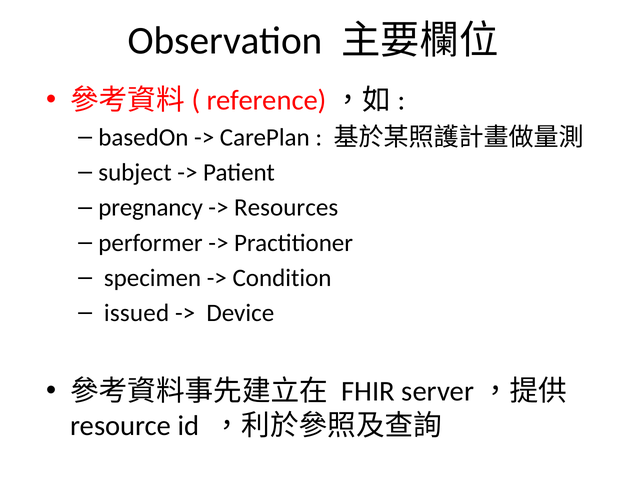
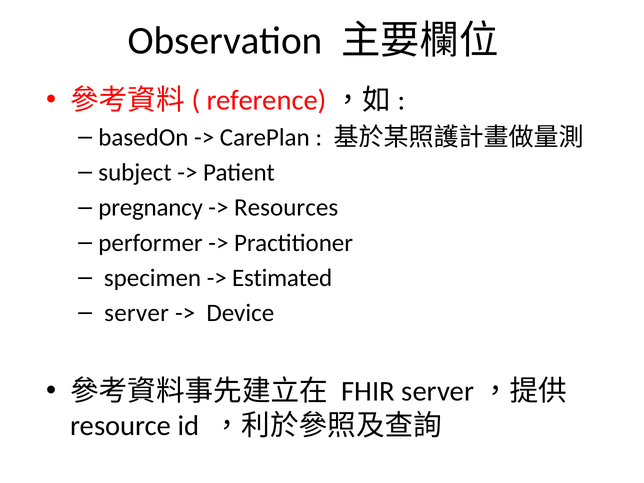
Condition: Condition -> Estimated (282, 278)
issued: issued -> server (137, 313)
